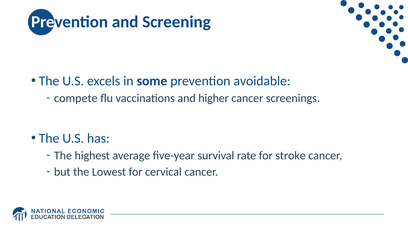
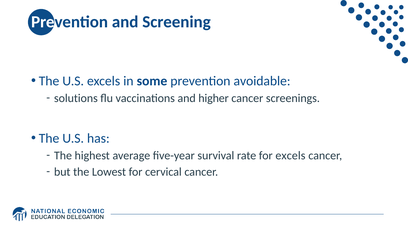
compete: compete -> solutions (76, 98)
for stroke: stroke -> excels (290, 156)
